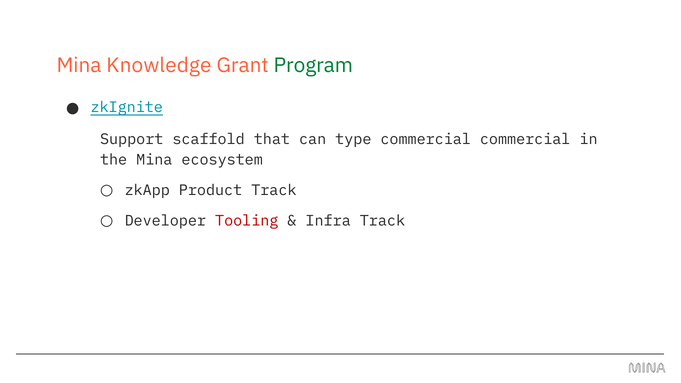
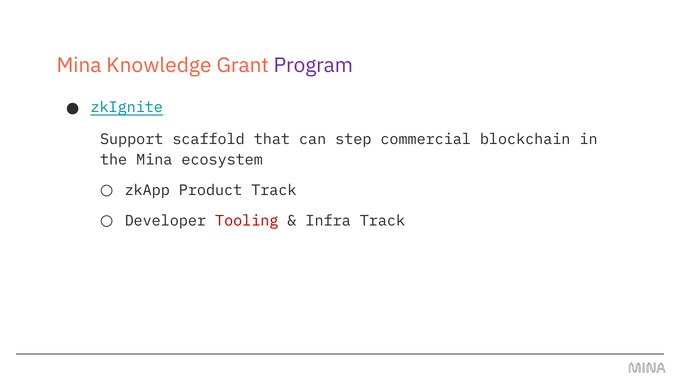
Program colour: green -> purple (313, 66)
type: type -> step (353, 139)
commercial commercial: commercial -> blockchain (525, 139)
